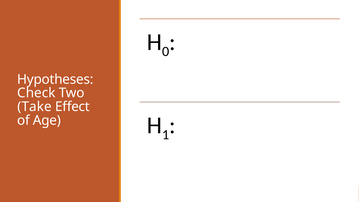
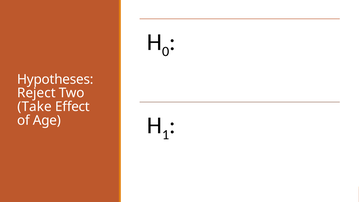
Check: Check -> Reject (36, 93)
